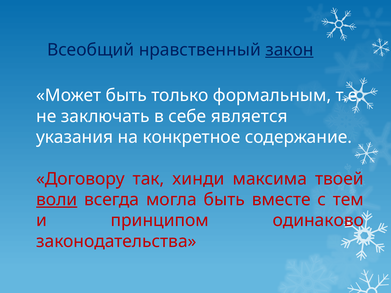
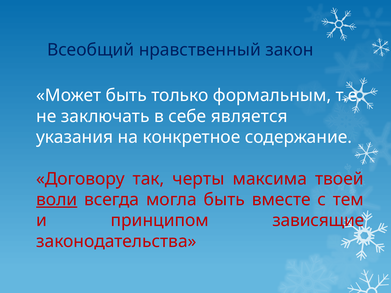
закон underline: present -> none (289, 50)
хинди: хинди -> черты (198, 179)
одинаково: одинаково -> зависящие (318, 221)
